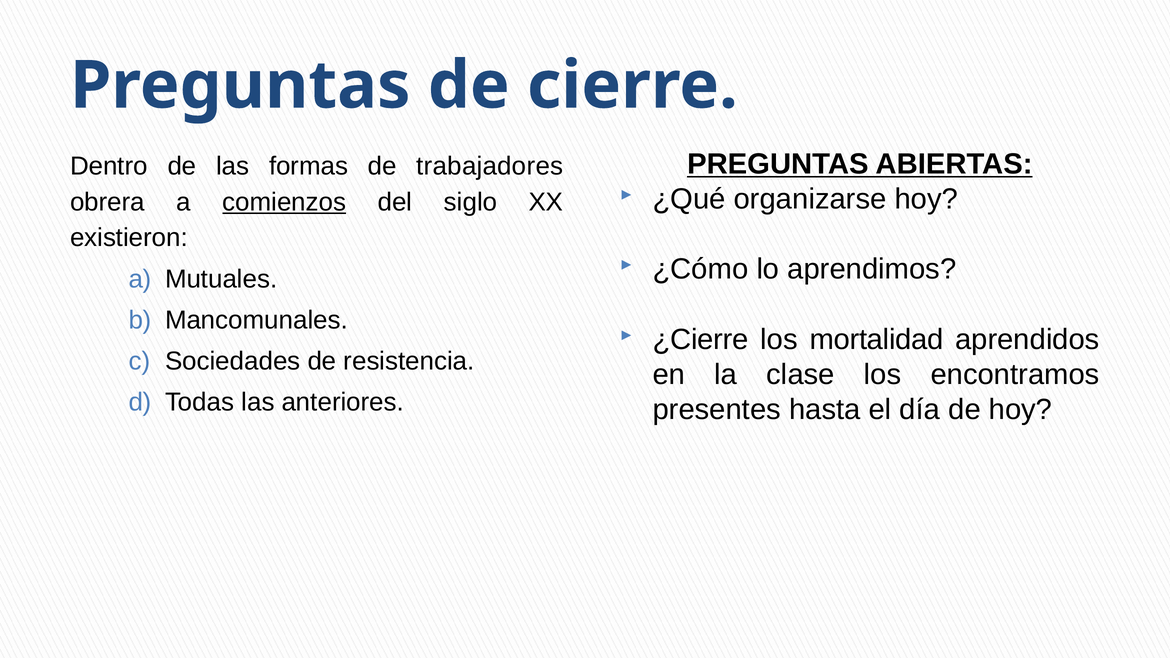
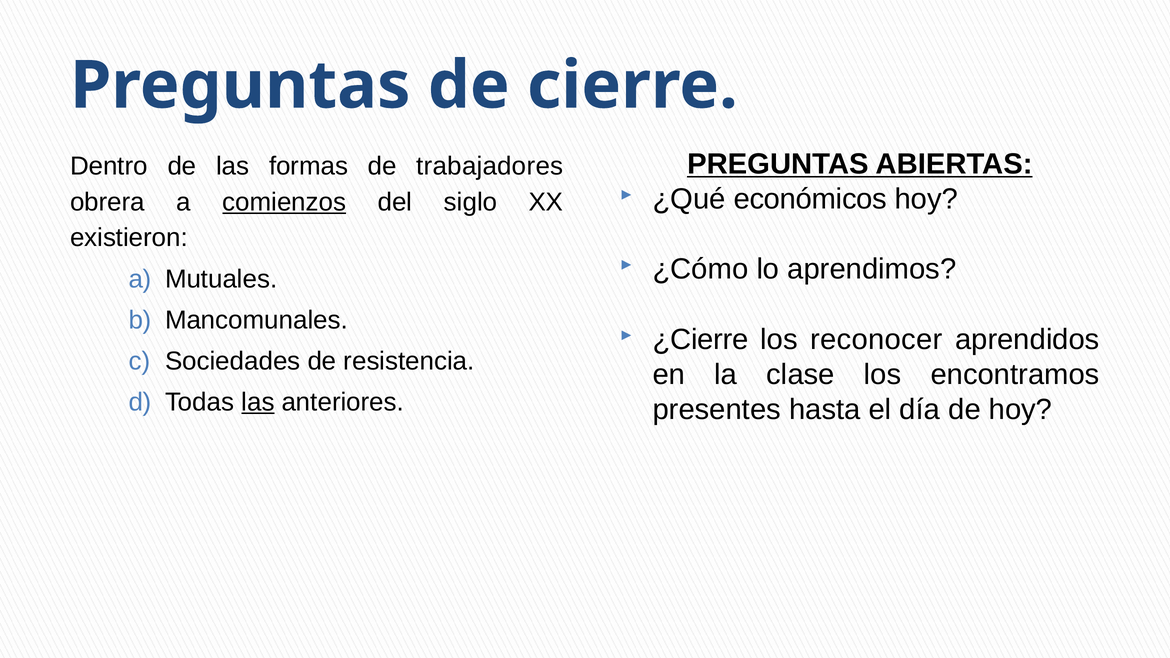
organizarse: organizarse -> económicos (810, 199)
mortalidad: mortalidad -> reconocer (876, 339)
las underline: none -> present (258, 402)
